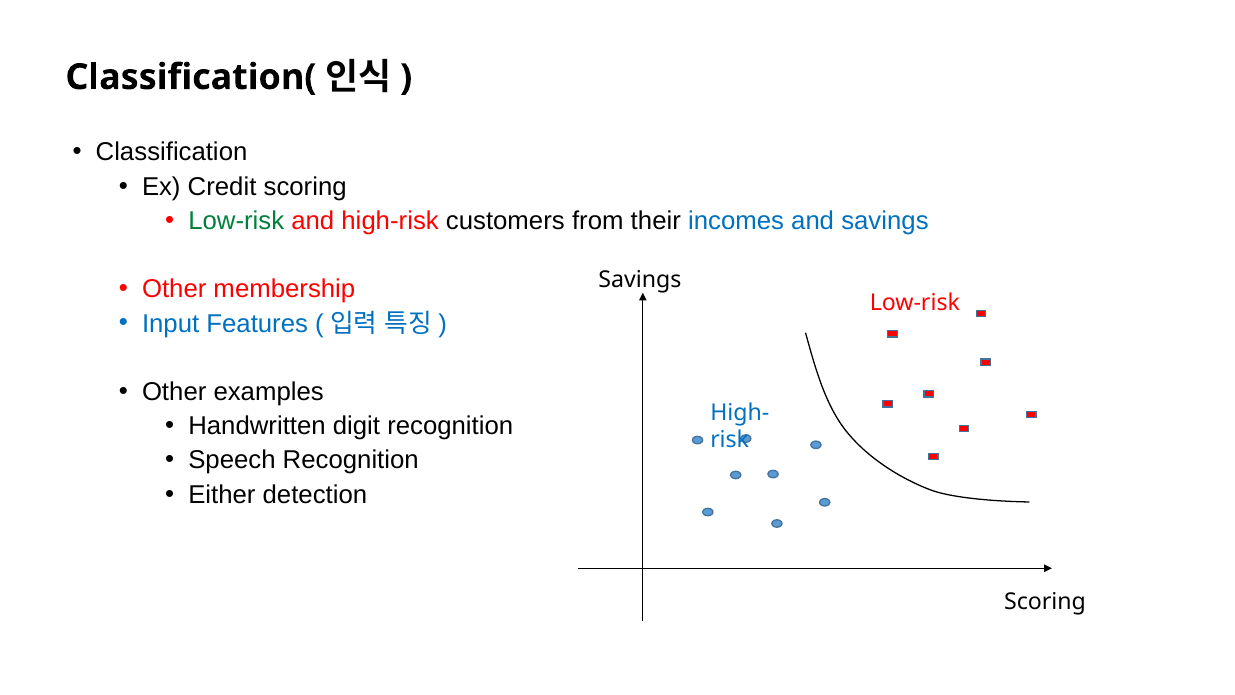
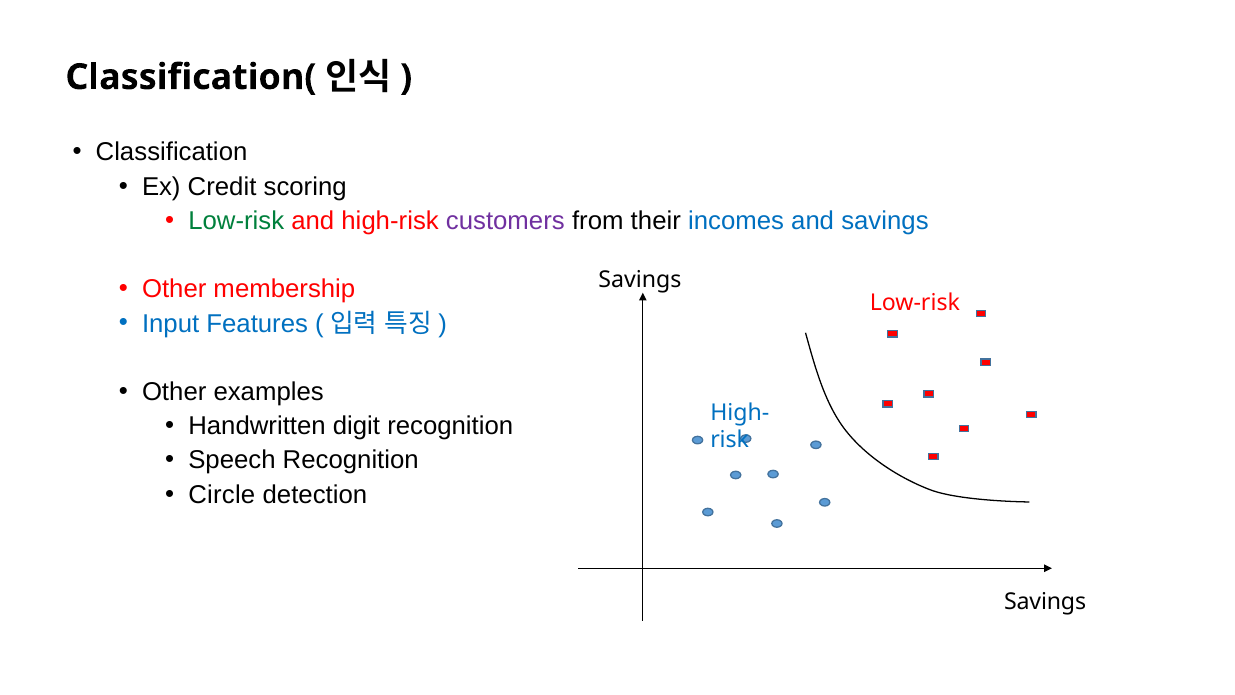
customers colour: black -> purple (505, 221)
Either: Either -> Circle (222, 494)
Scoring: Scoring -> Savings (1045, 601)
